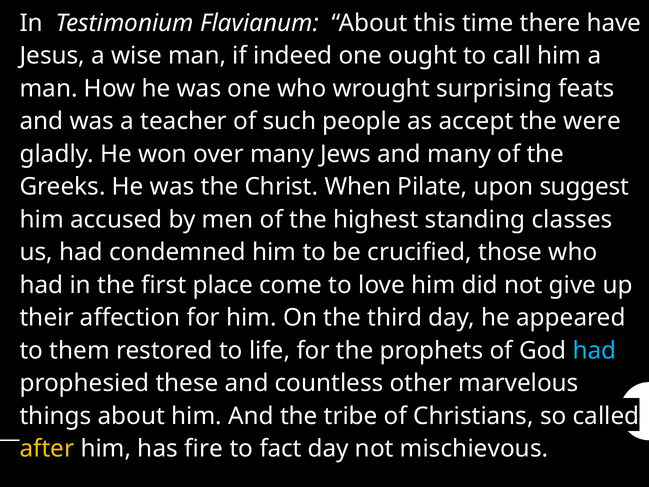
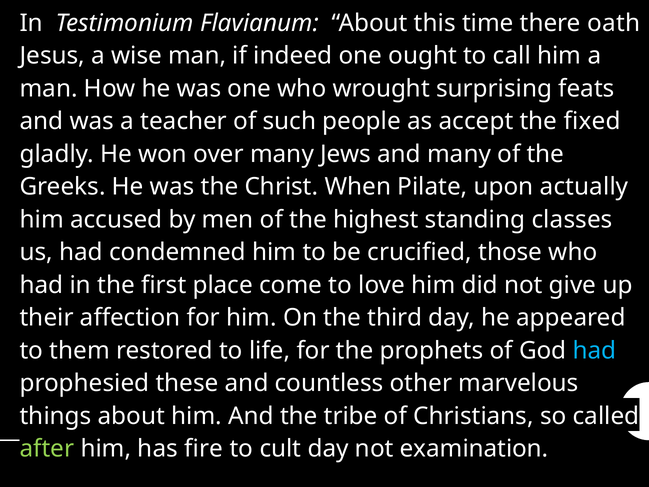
have: have -> oath (614, 23)
were: were -> fixed (592, 121)
suggest: suggest -> actually (584, 187)
after colour: yellow -> light green (47, 449)
fact: fact -> cult (280, 449)
mischievous: mischievous -> examination (474, 449)
